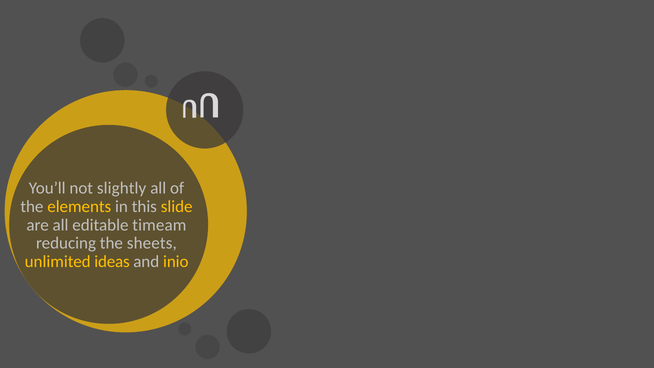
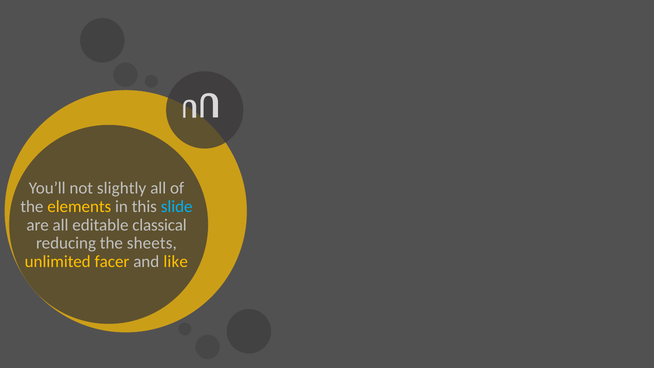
slide colour: yellow -> light blue (177, 206)
timeam: timeam -> classical (160, 225)
ideas: ideas -> facer (112, 262)
inio: inio -> like (176, 262)
